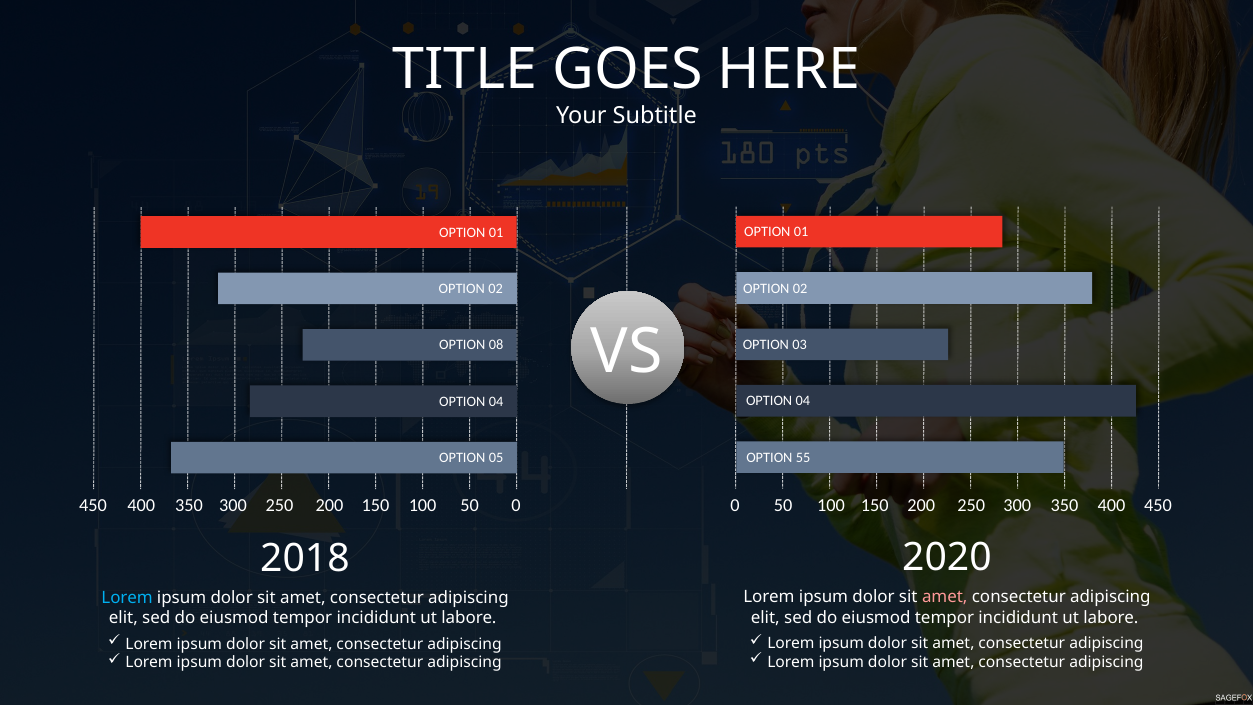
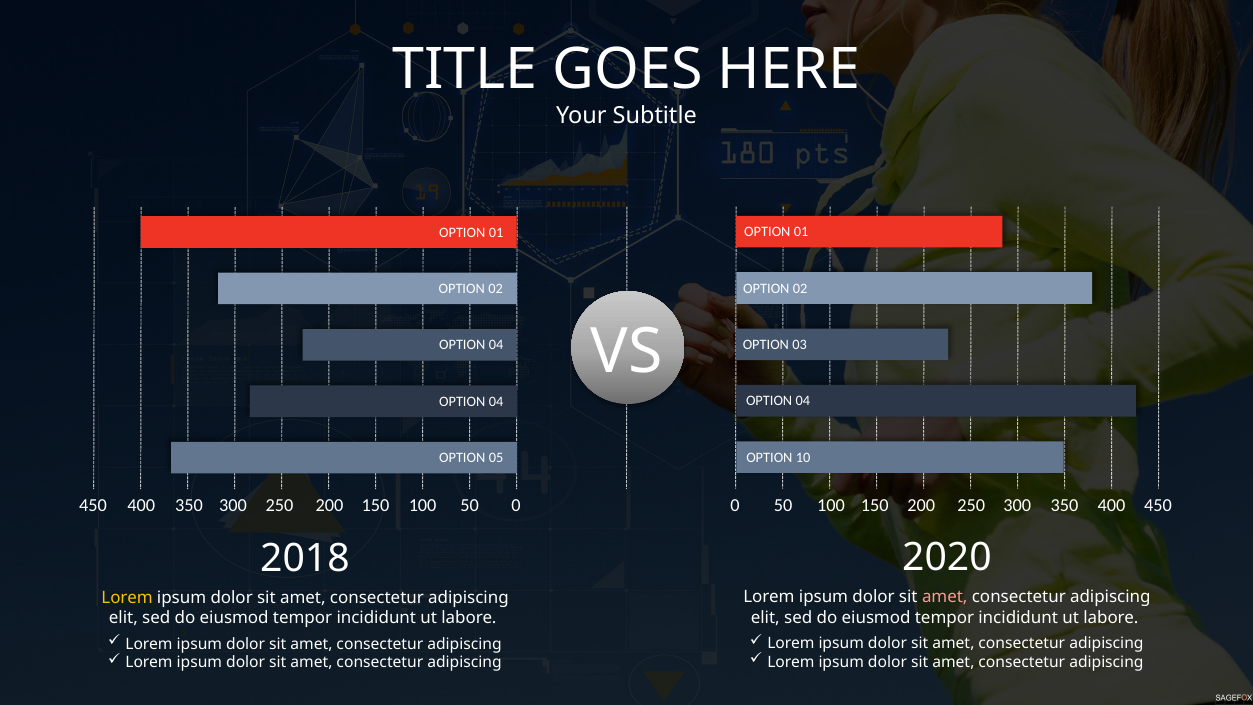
08: 08 -> 04 (496, 344)
55: 55 -> 10 (803, 457)
Lorem colour: light blue -> yellow (127, 598)
